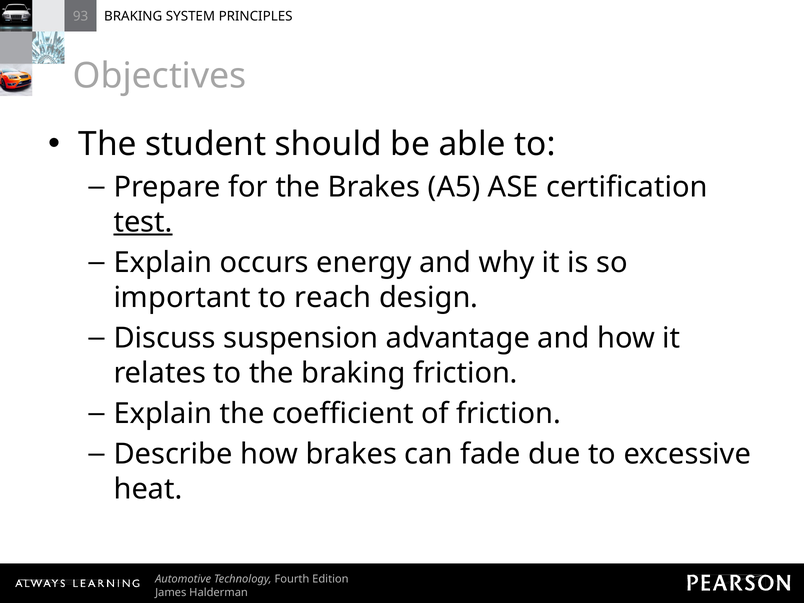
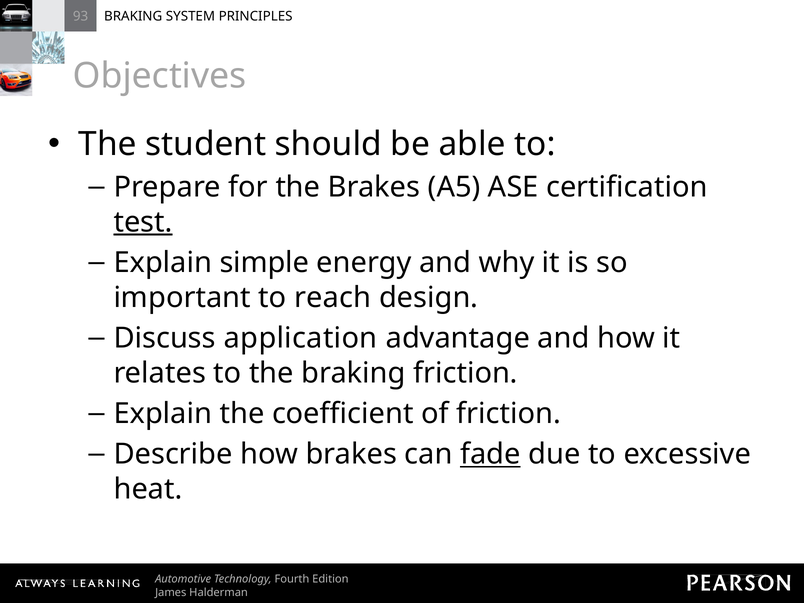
occurs: occurs -> simple (264, 263)
suspension: suspension -> application (301, 338)
fade underline: none -> present (490, 454)
